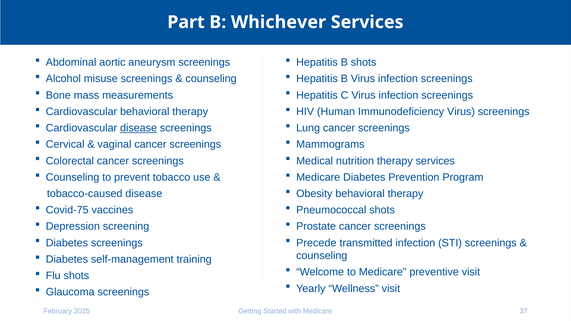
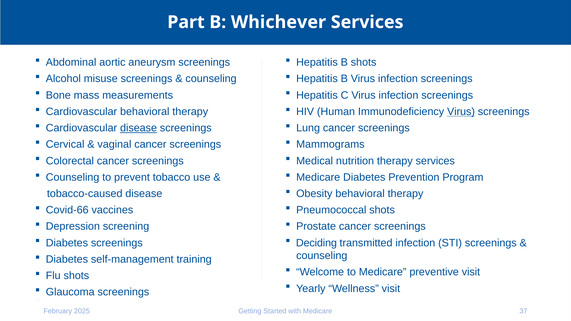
Virus underline: none -> present (461, 112)
Covid-75: Covid-75 -> Covid-66 (67, 210)
Precede: Precede -> Deciding (316, 243)
